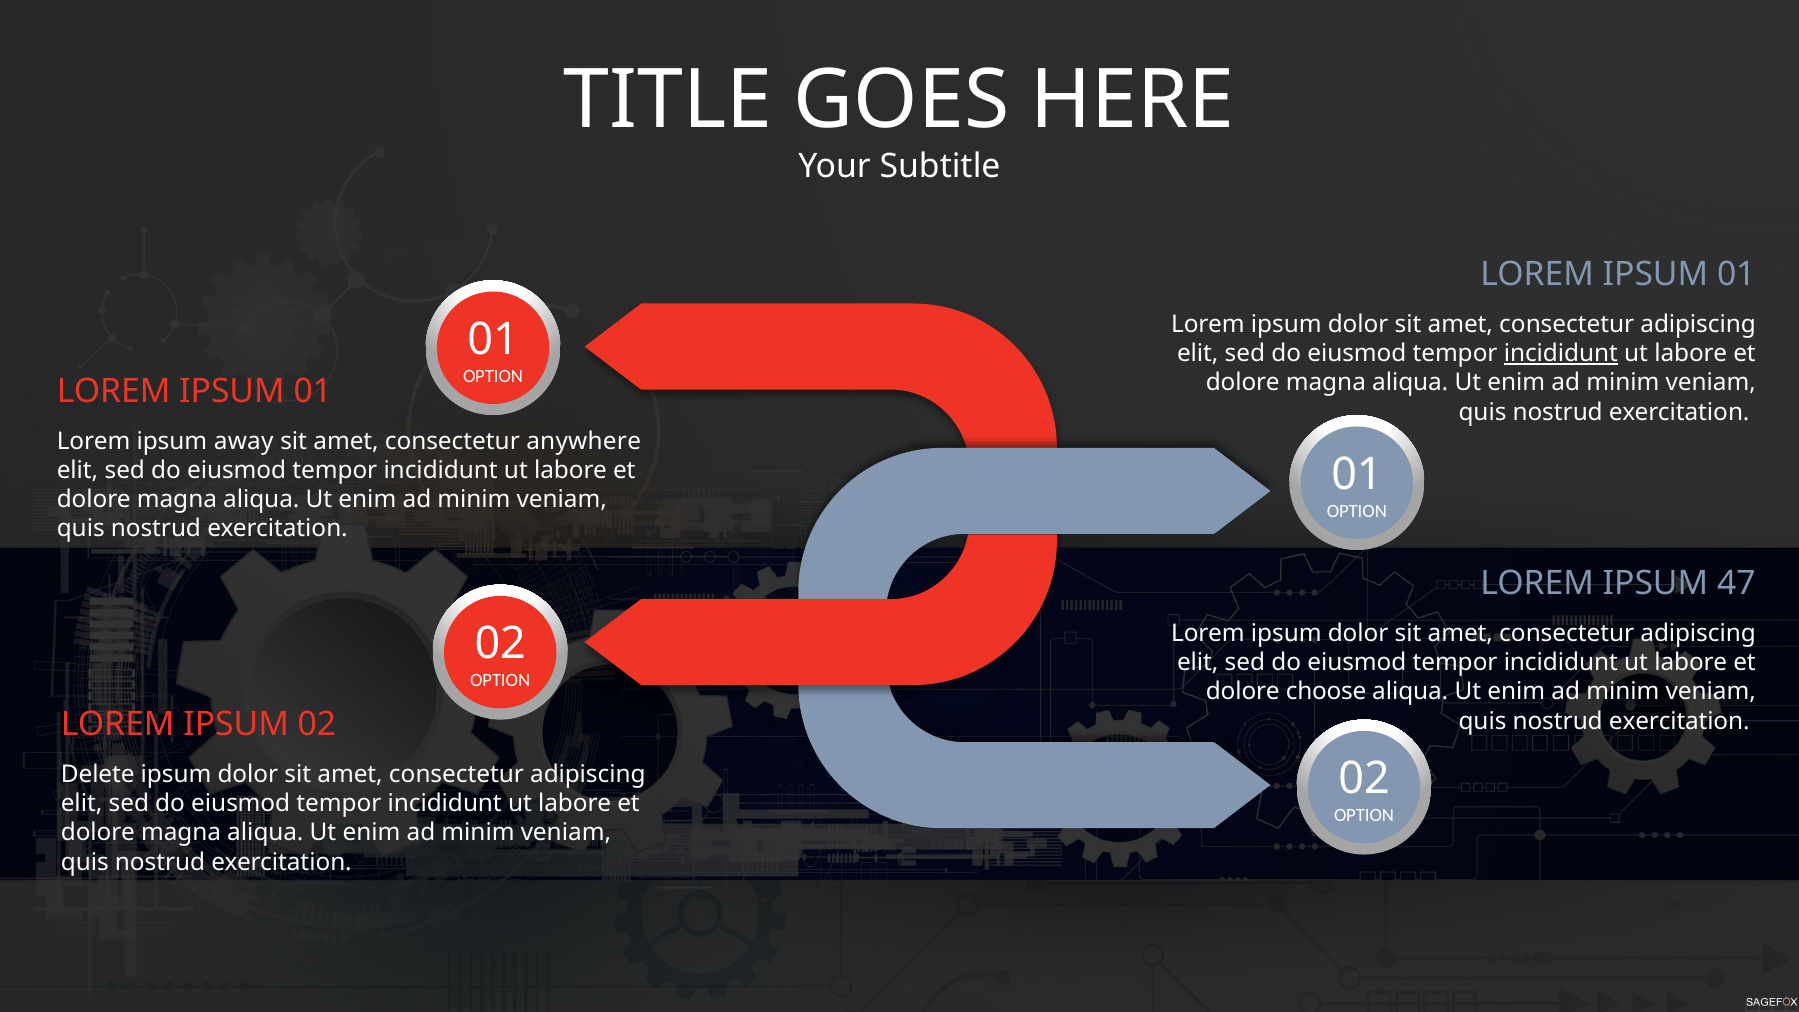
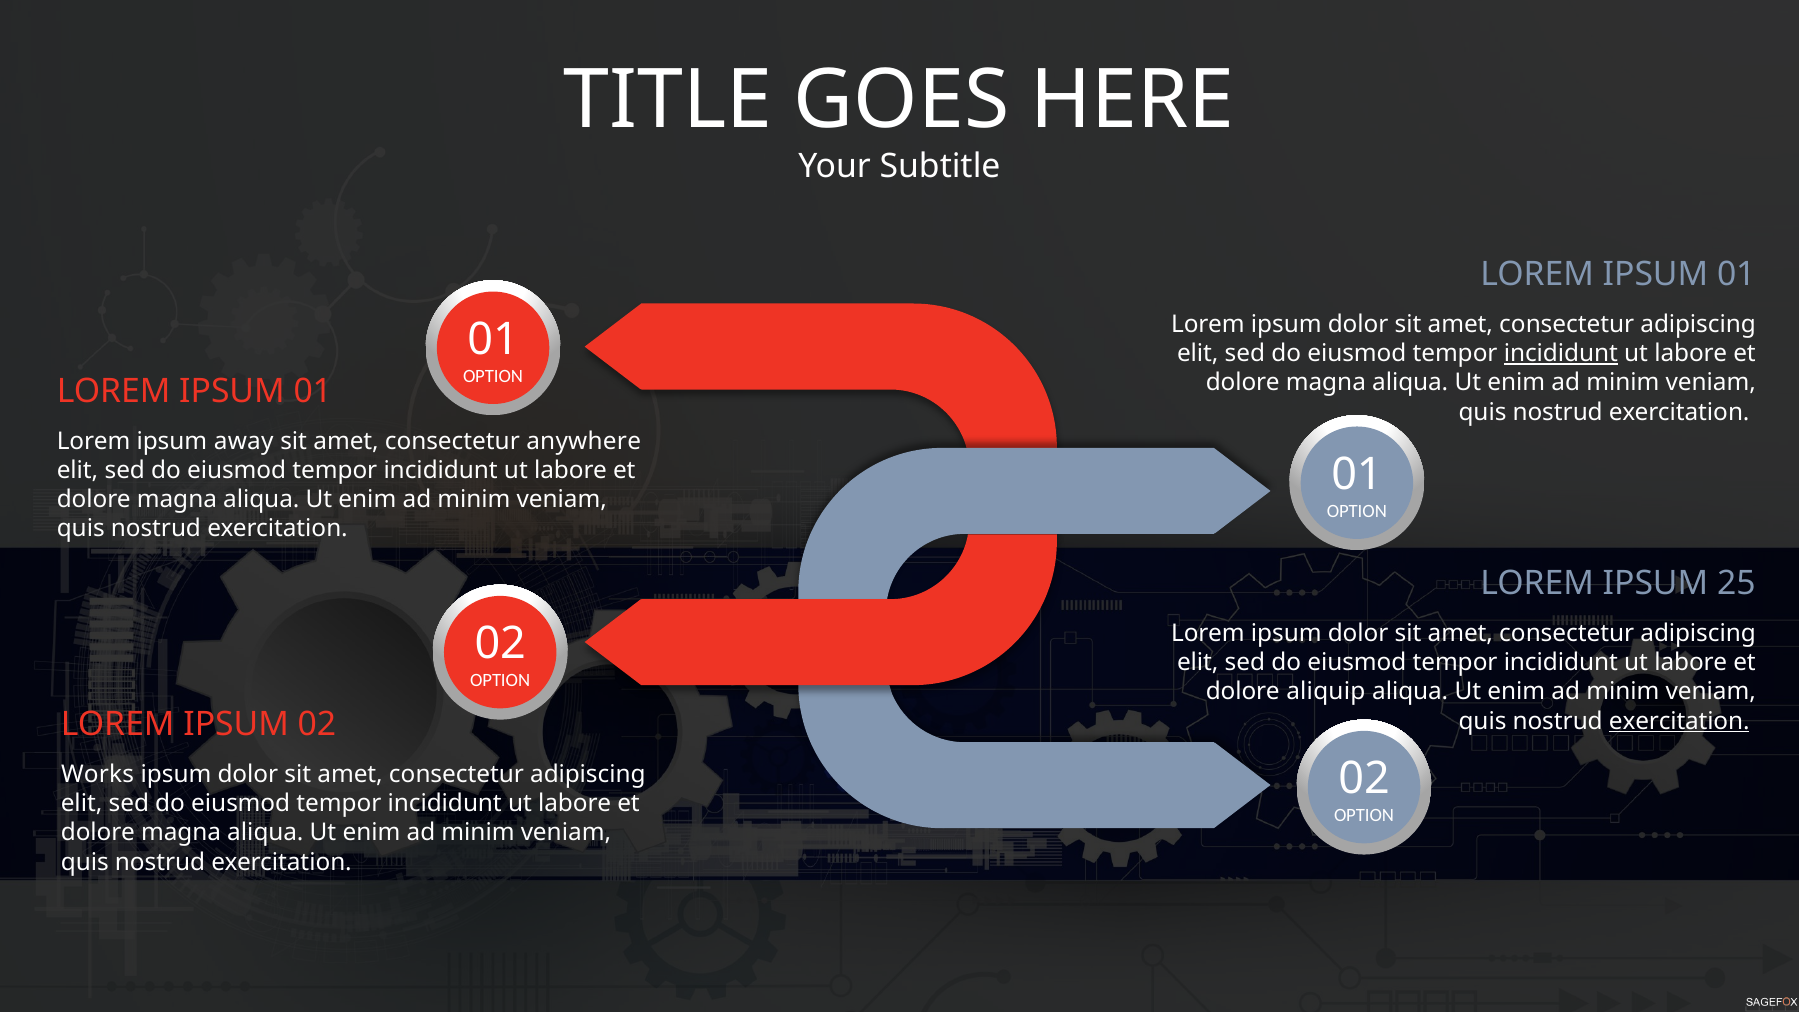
47: 47 -> 25 (1736, 583)
choose: choose -> aliquip (1326, 692)
exercitation underline: none -> present (1679, 721)
Delete: Delete -> Works (98, 774)
